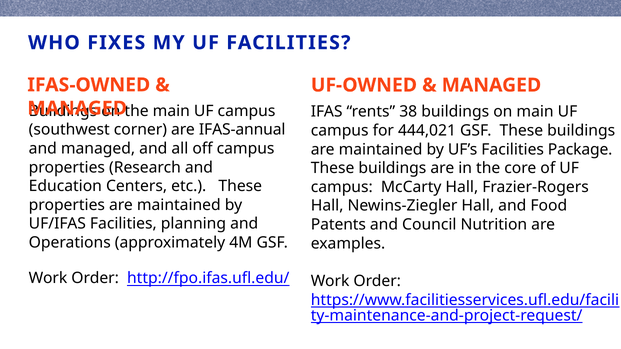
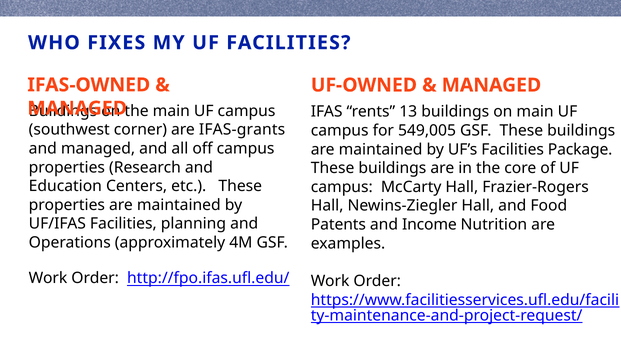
38: 38 -> 13 (408, 112)
IFAS-annual: IFAS-annual -> IFAS-grants (242, 130)
444,021: 444,021 -> 549,005 (427, 131)
Council: Council -> Income (429, 225)
